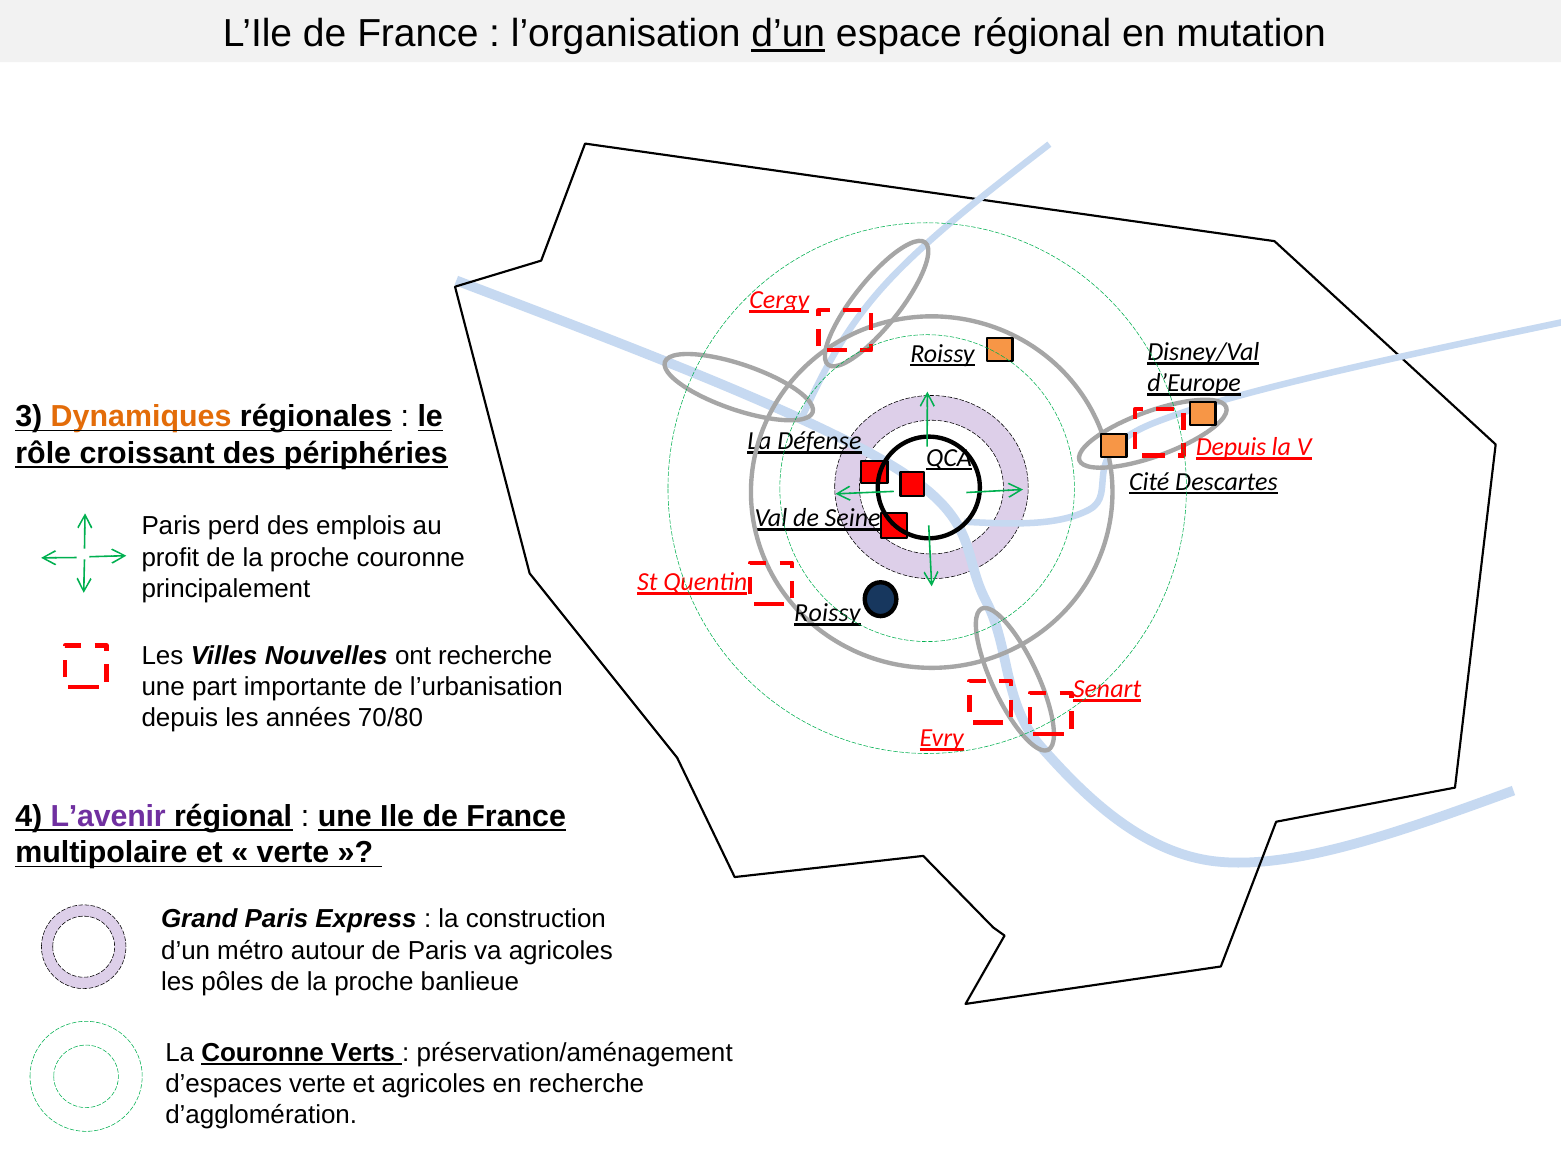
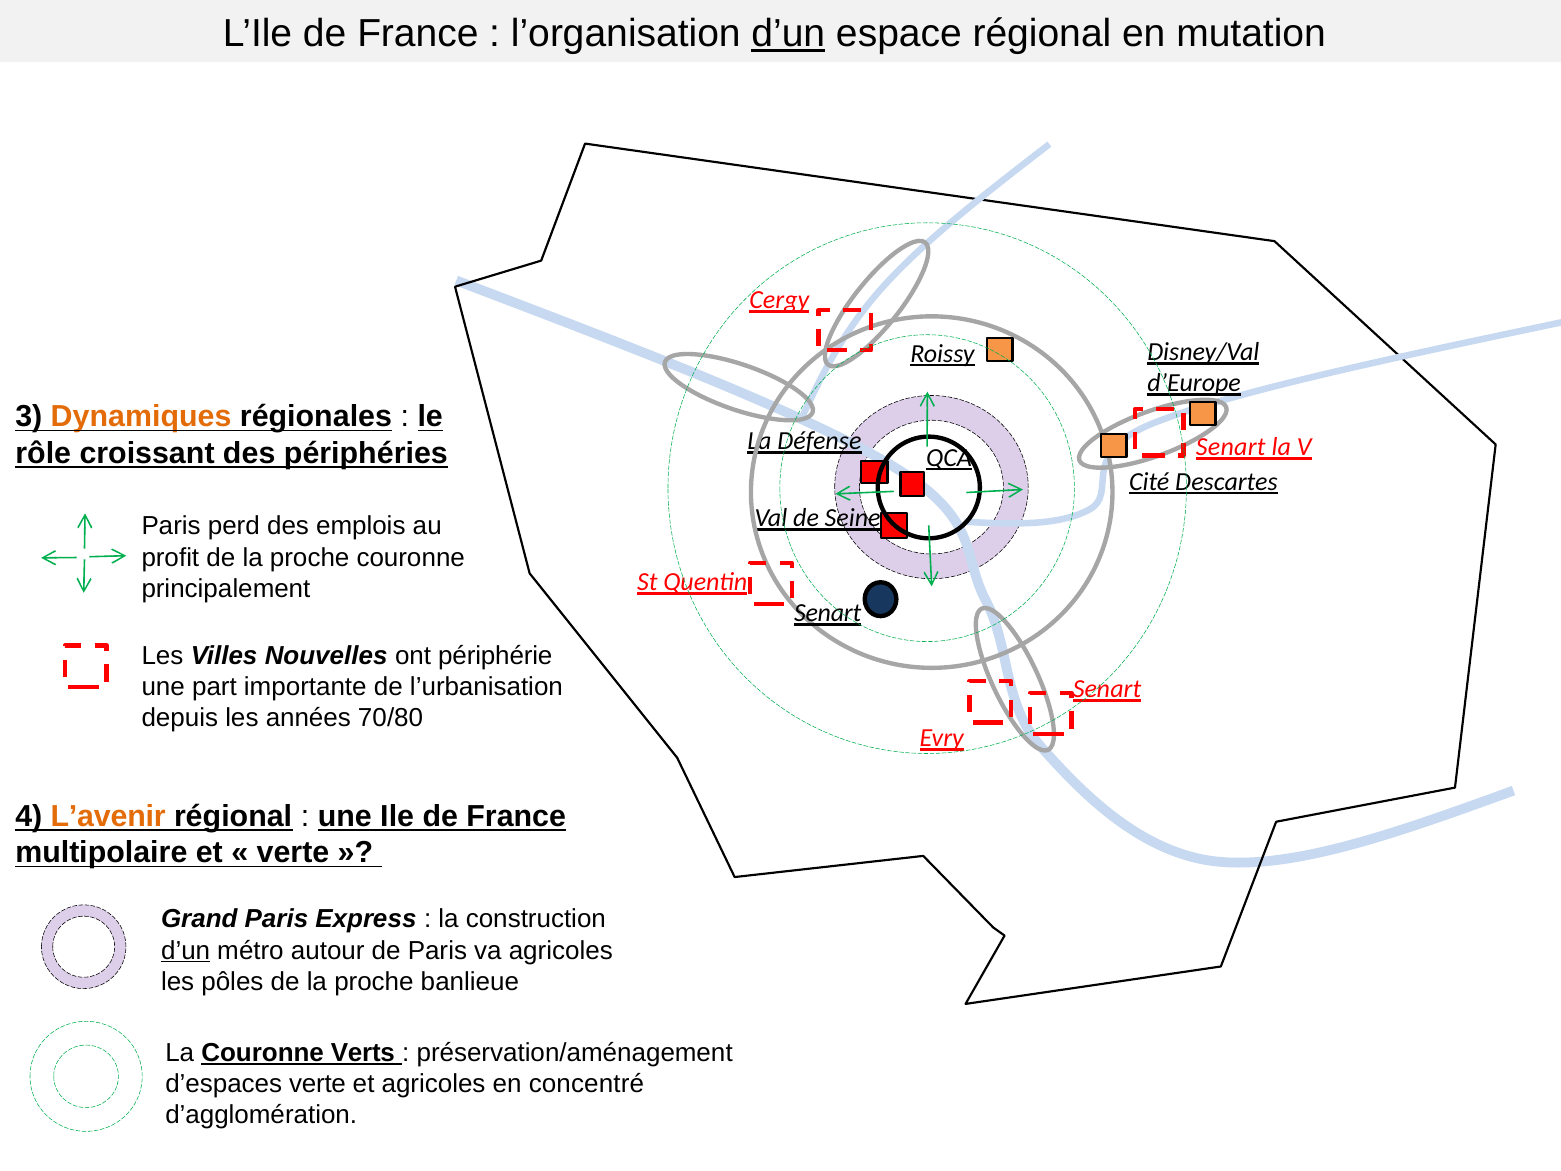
Depuis: Depuis -> Senart (1231, 447)
Roissy: Roissy -> Senart (828, 613)
ont recherche: recherche -> périphérie (495, 656)
L’avenir colour: purple -> orange (108, 816)
d’un underline: none -> present (186, 950)
en recherche: recherche -> concentré (586, 1084)
